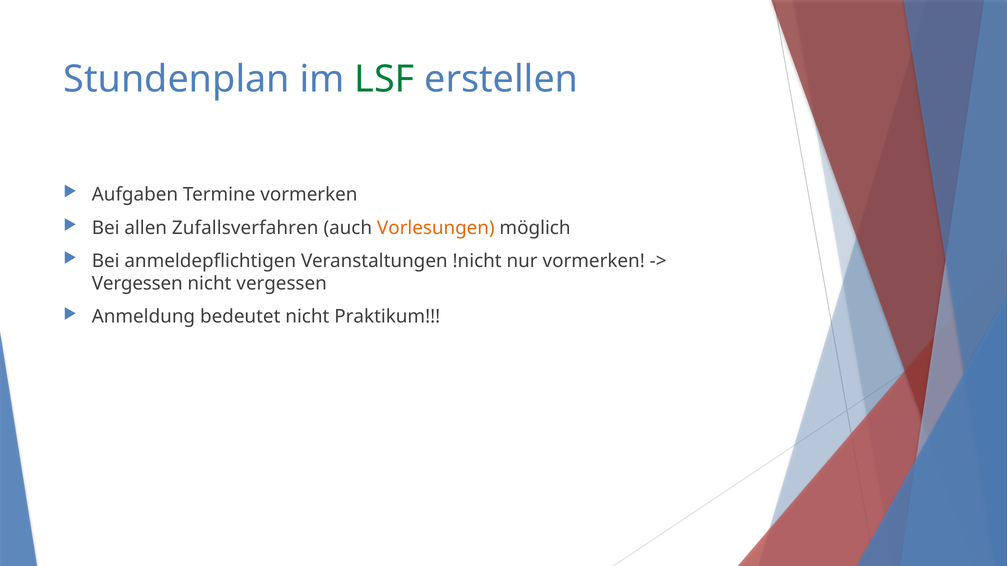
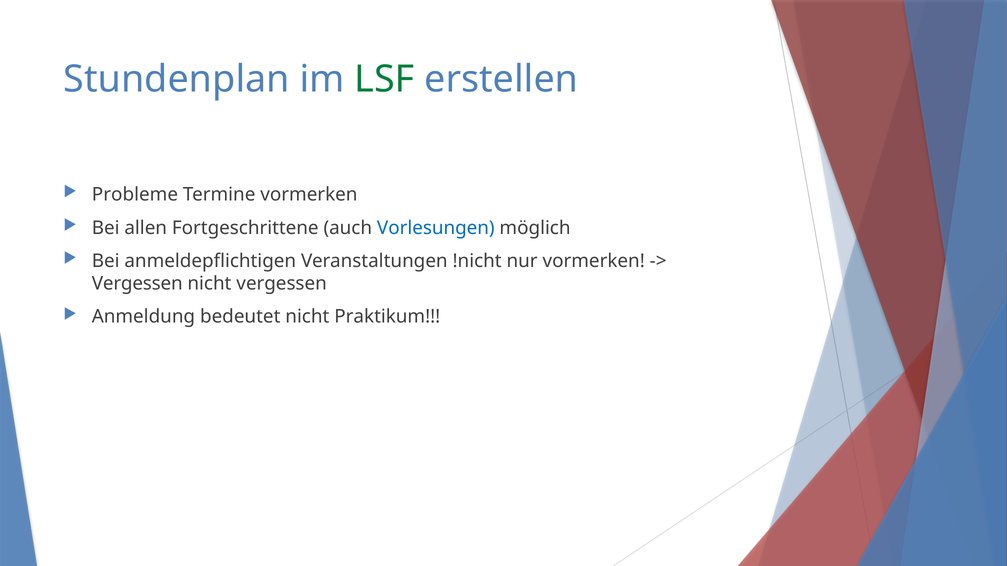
Aufgaben: Aufgaben -> Probleme (135, 195)
Zufallsverfahren: Zufallsverfahren -> Fortgeschrittene (245, 228)
Vorlesungen colour: orange -> blue (436, 228)
